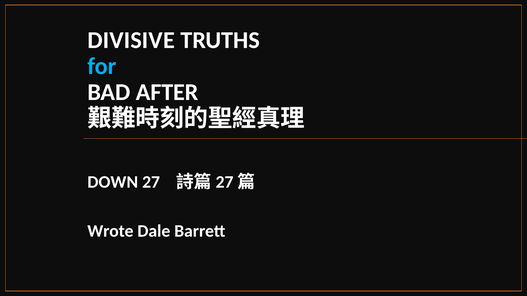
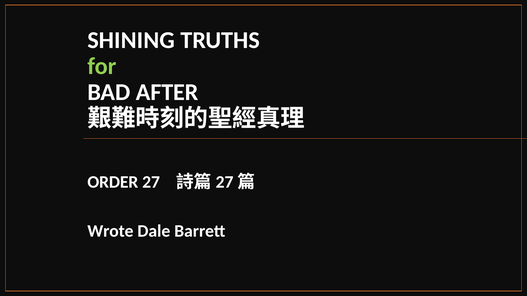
DIVISIVE: DIVISIVE -> SHINING (131, 40)
for colour: light blue -> light green (102, 66)
DOWN: DOWN -> ORDER (113, 182)
